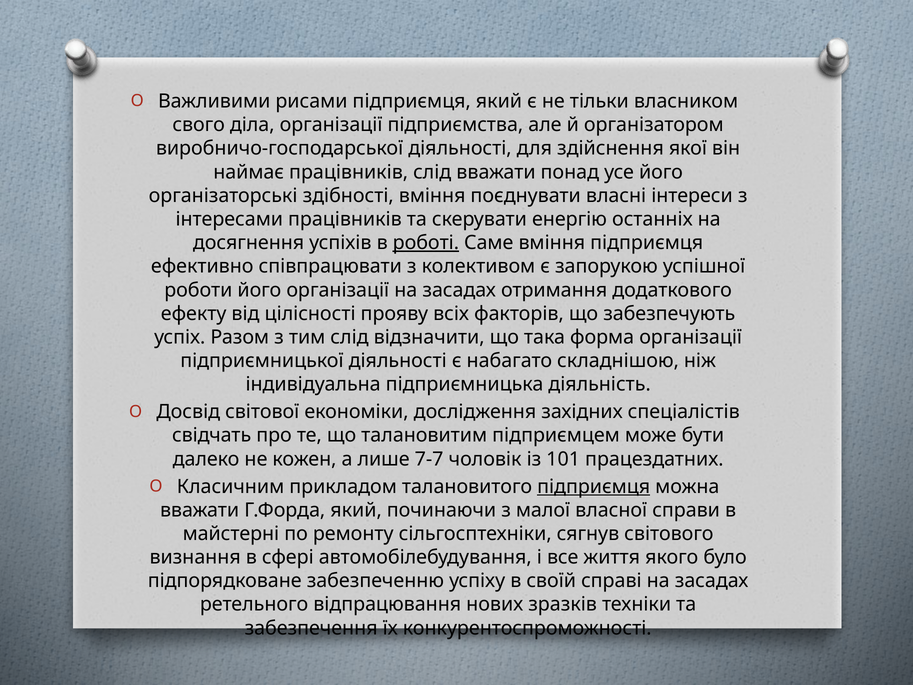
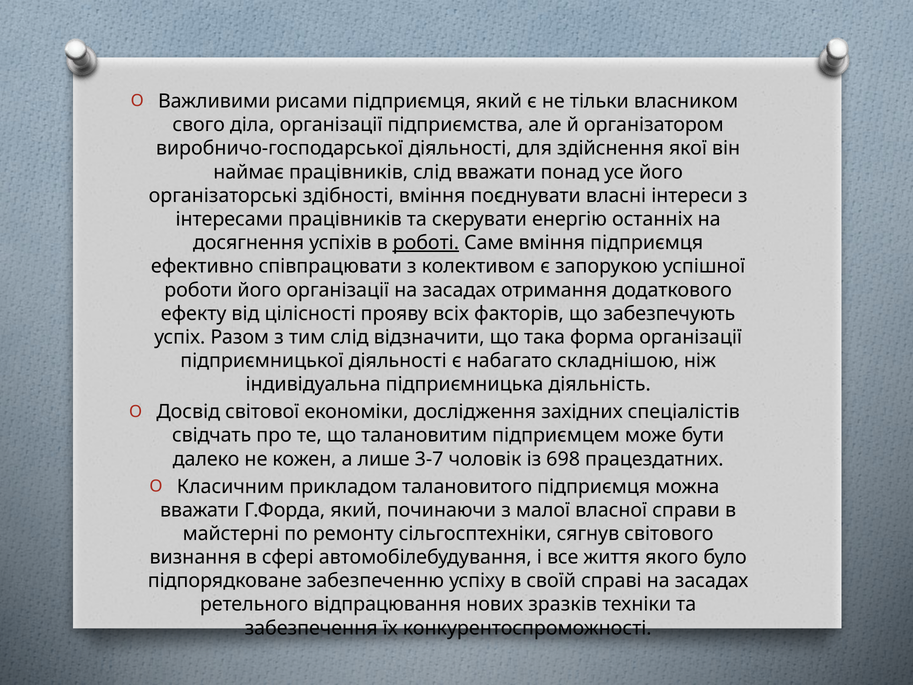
7-7: 7-7 -> 3-7 (429, 459)
101: 101 -> 698 (563, 459)
підприємця underline: present -> none (594, 486)
